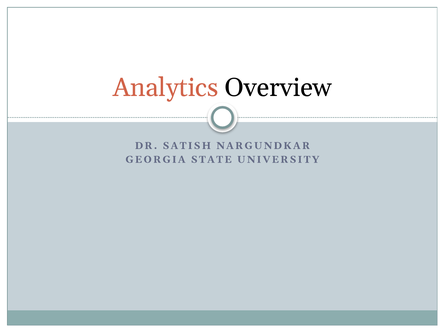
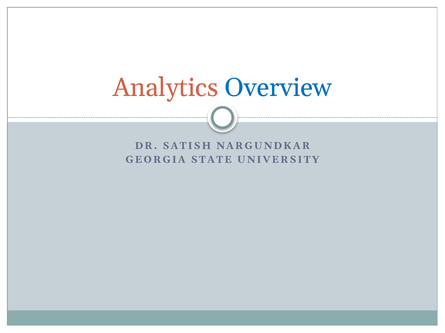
Overview colour: black -> blue (278, 88)
